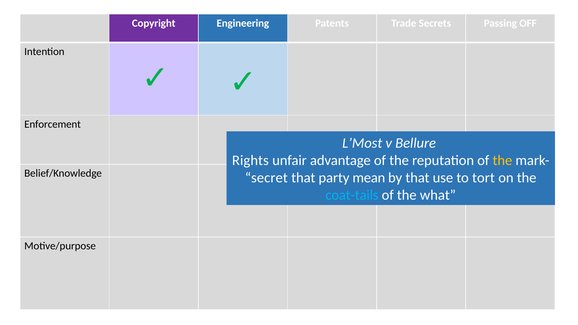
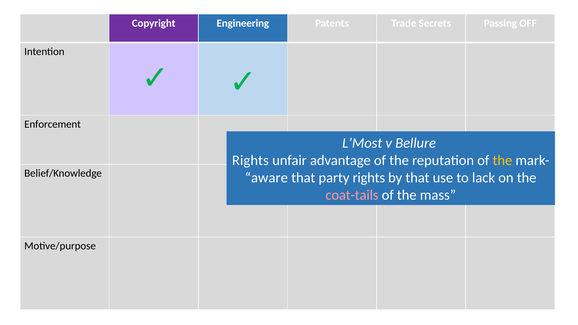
secret: secret -> aware (266, 178)
party mean: mean -> rights (369, 178)
tort: tort -> lack (484, 178)
coat-tails colour: light blue -> pink (352, 195)
what: what -> mass (438, 195)
